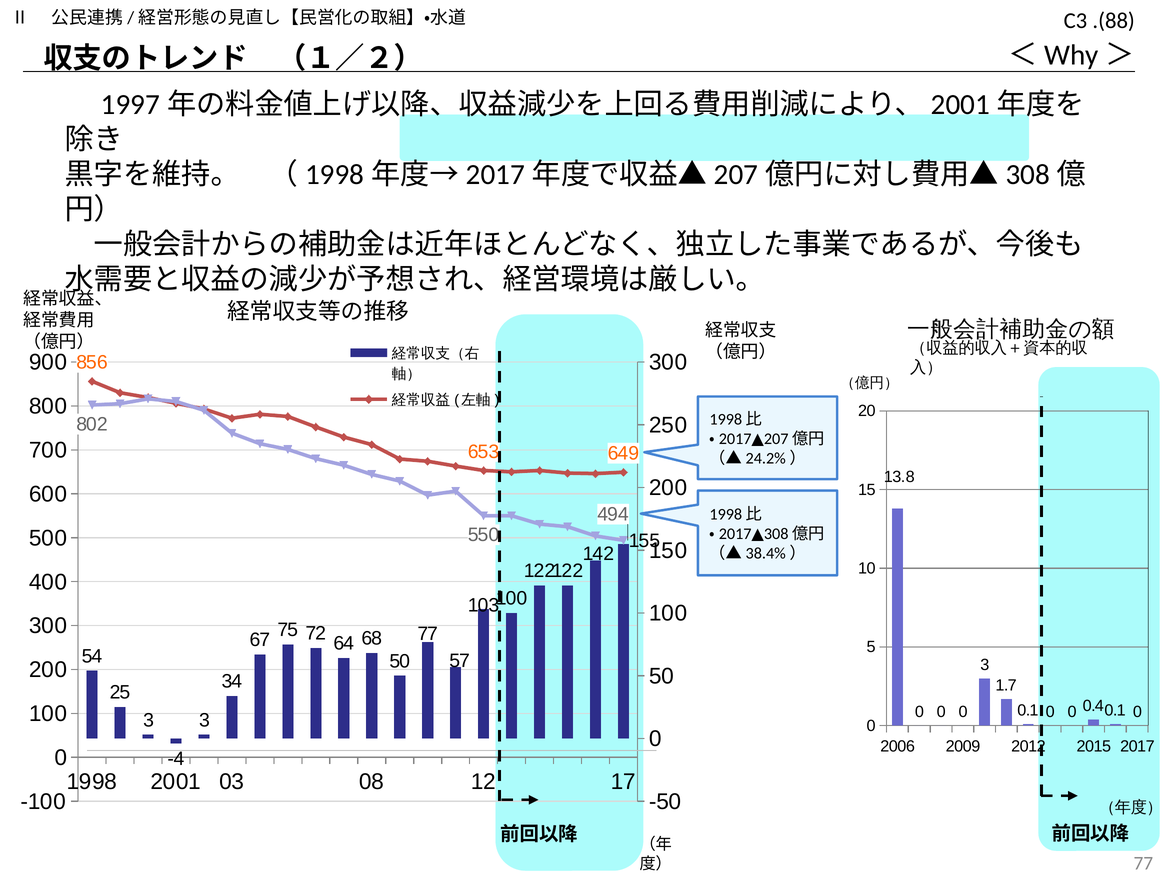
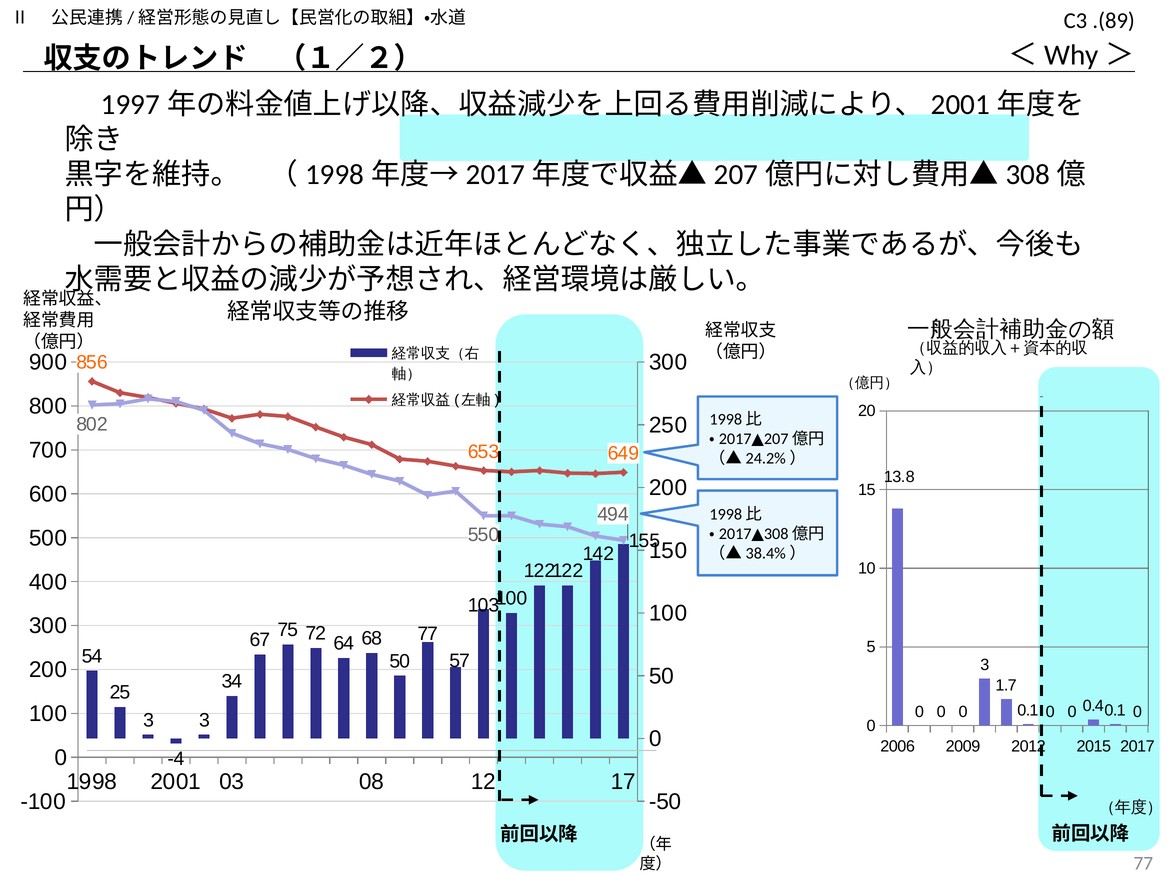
.(88: .(88 -> .(89 (1114, 21)
